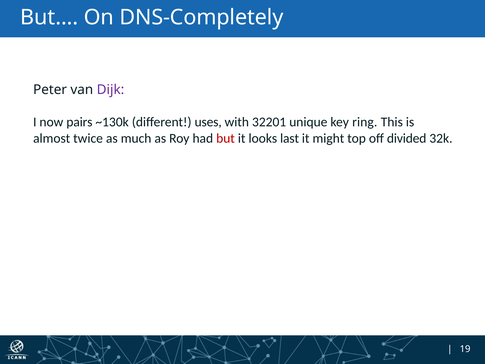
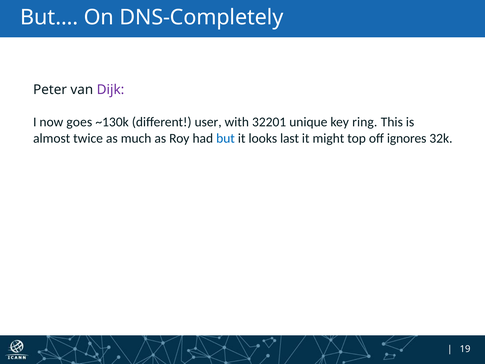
pairs: pairs -> goes (79, 122)
uses: uses -> user (208, 122)
but colour: red -> blue (226, 138)
divided: divided -> ignores (407, 138)
